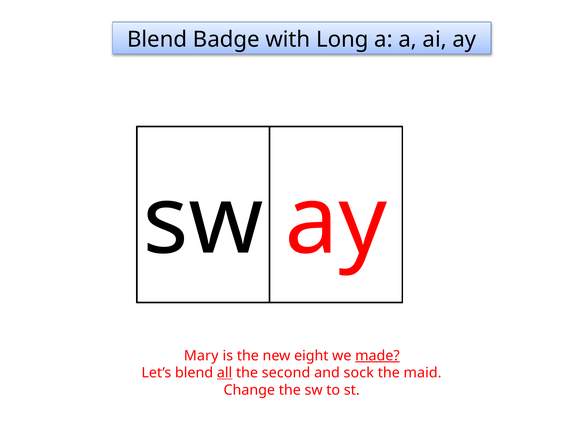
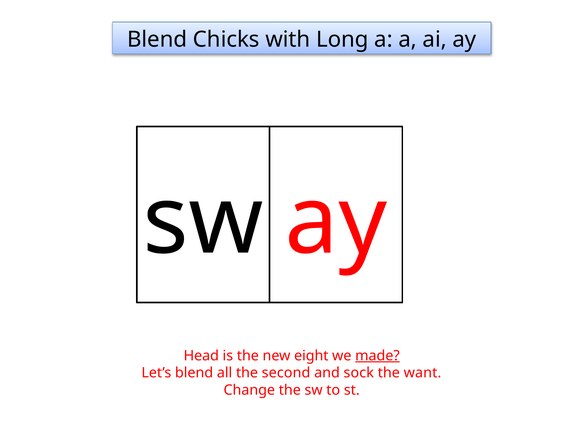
Badge: Badge -> Chicks (226, 40)
Mary: Mary -> Head (201, 356)
all underline: present -> none (225, 373)
maid: maid -> want (423, 373)
